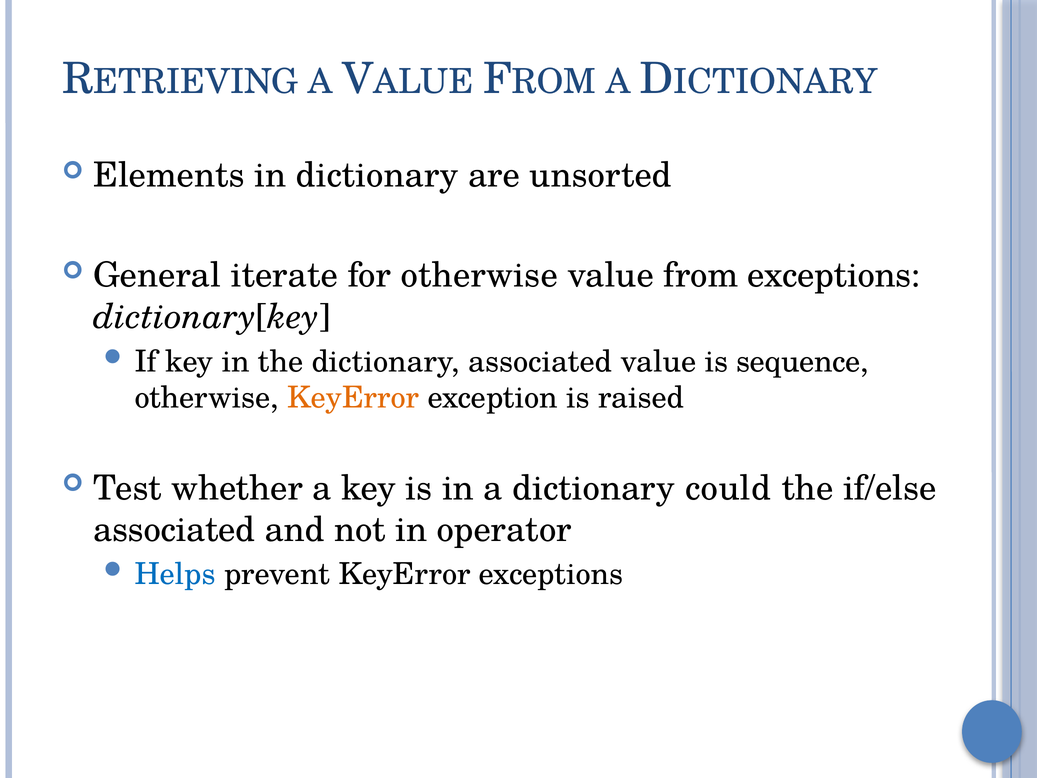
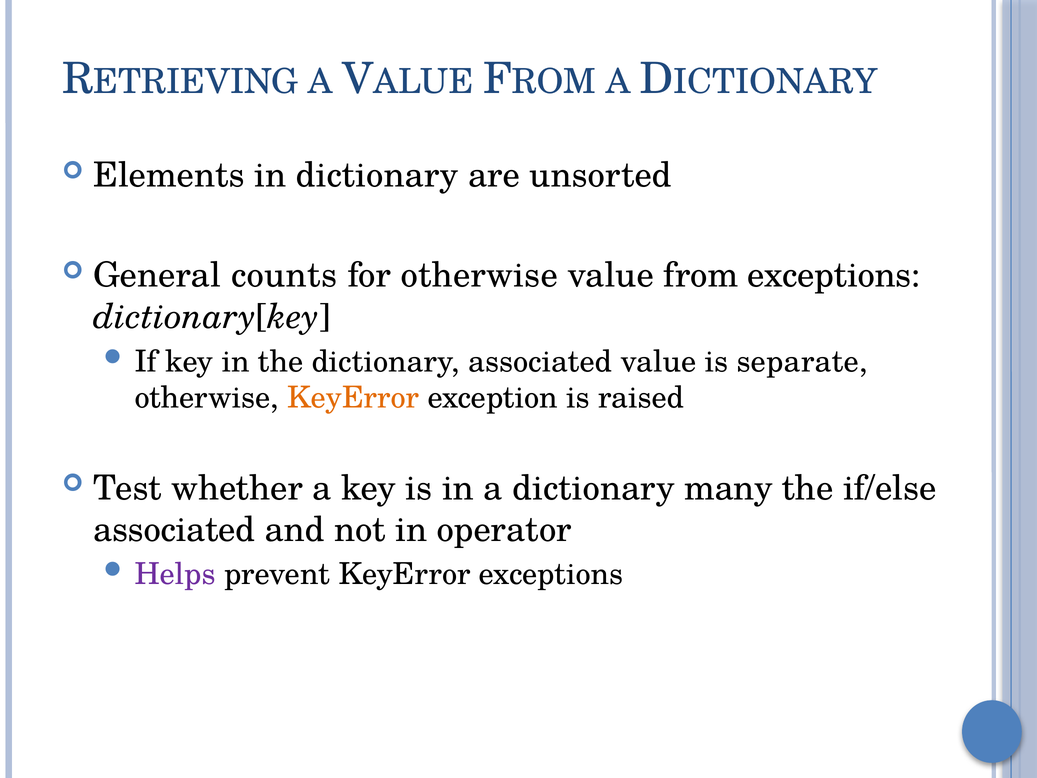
iterate: iterate -> counts (284, 275)
sequence: sequence -> separate (802, 362)
could: could -> many (728, 488)
Helps colour: blue -> purple (175, 574)
